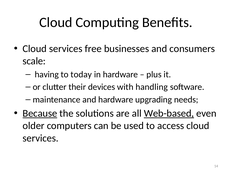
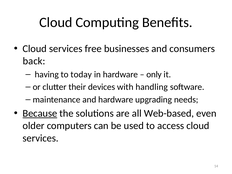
scale: scale -> back (34, 61)
plus: plus -> only (154, 74)
Web-based underline: present -> none (169, 113)
